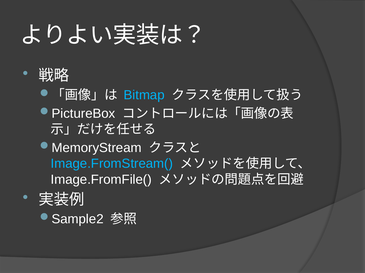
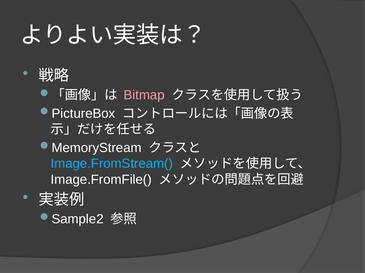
Bitmap colour: light blue -> pink (144, 95)
